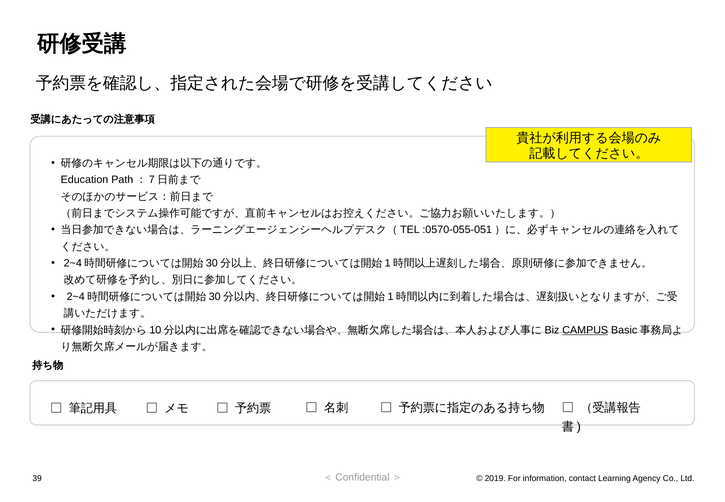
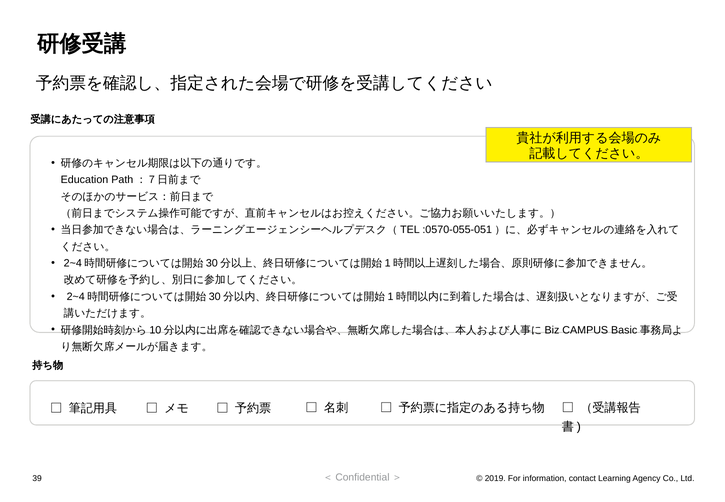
CAMPUS underline: present -> none (585, 330)
